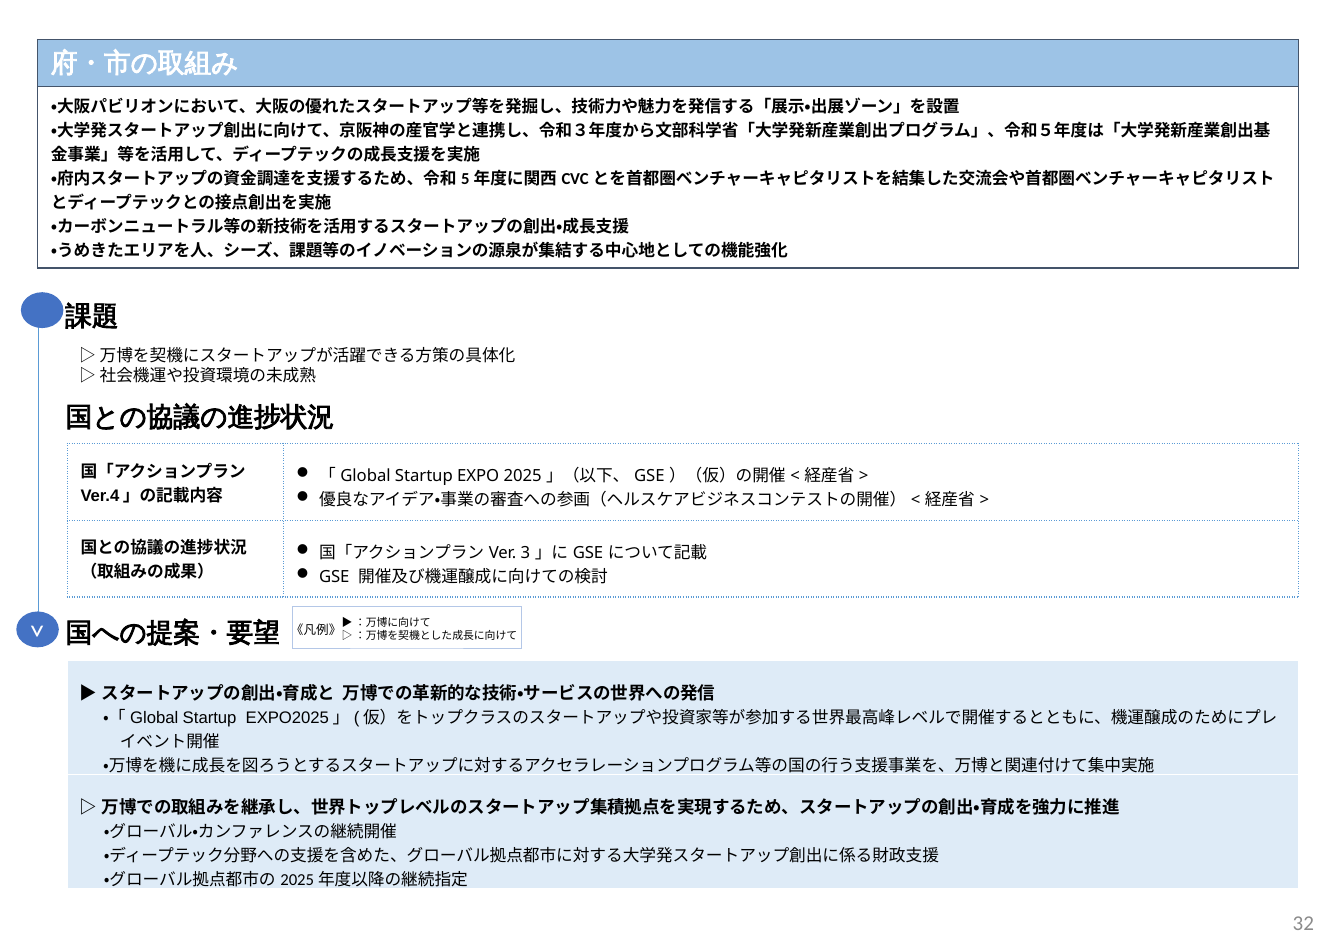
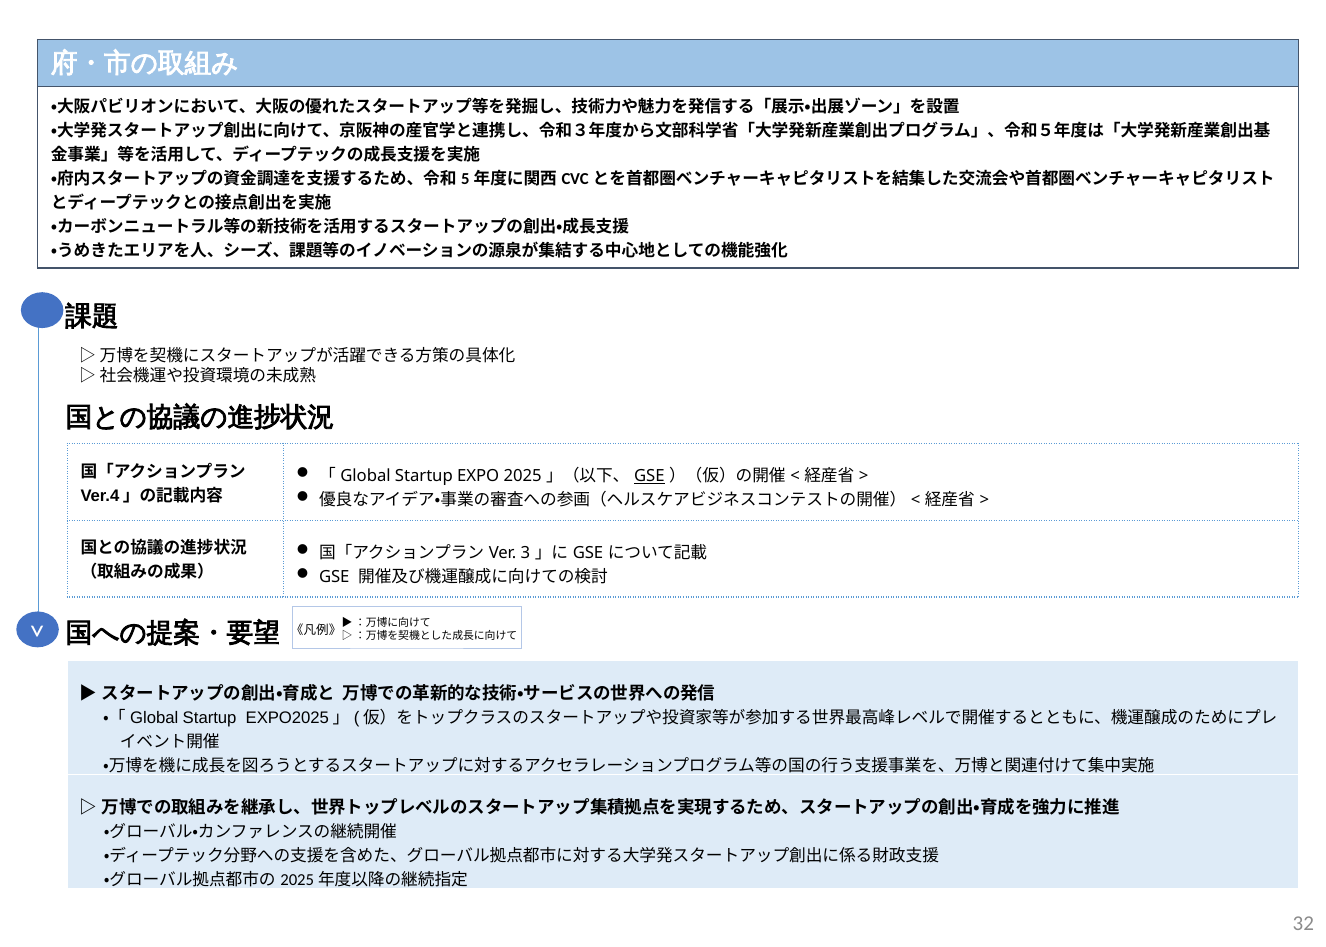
GSE underline: none -> present (649, 476)
